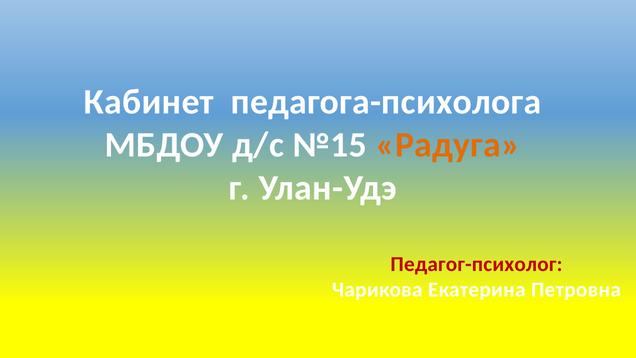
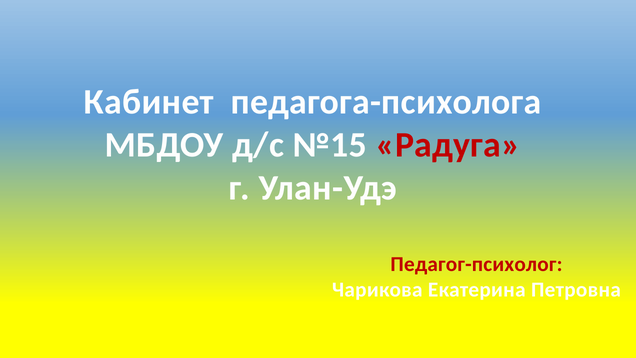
Радуга colour: orange -> red (448, 145)
